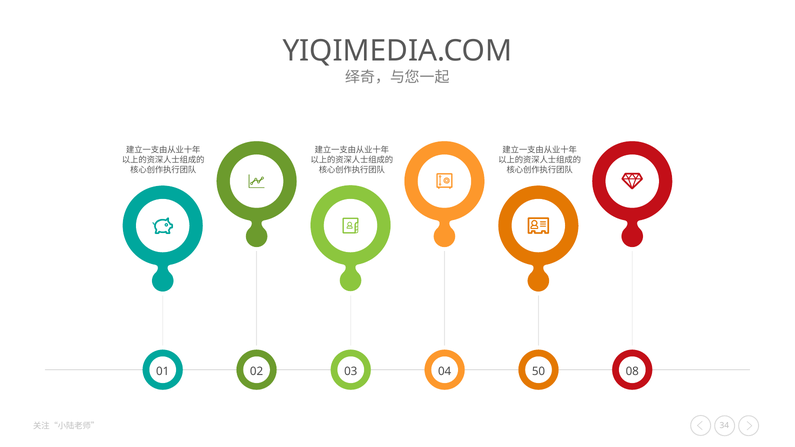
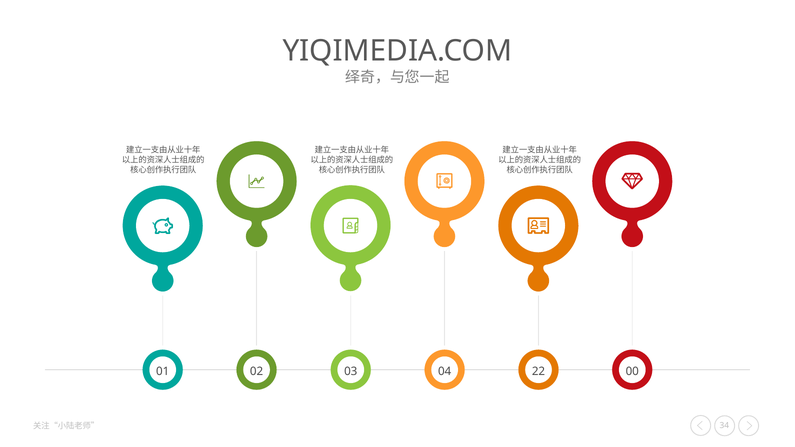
50: 50 -> 22 (539, 371)
08: 08 -> 00 (632, 371)
